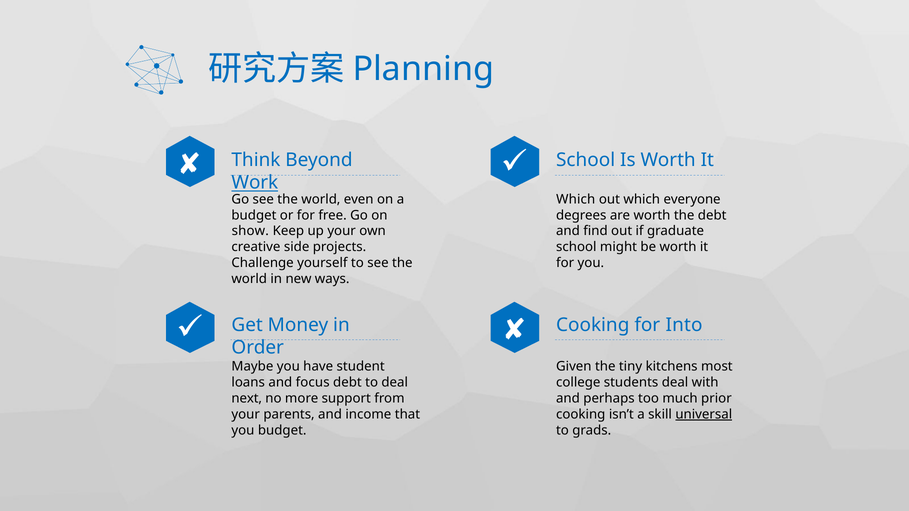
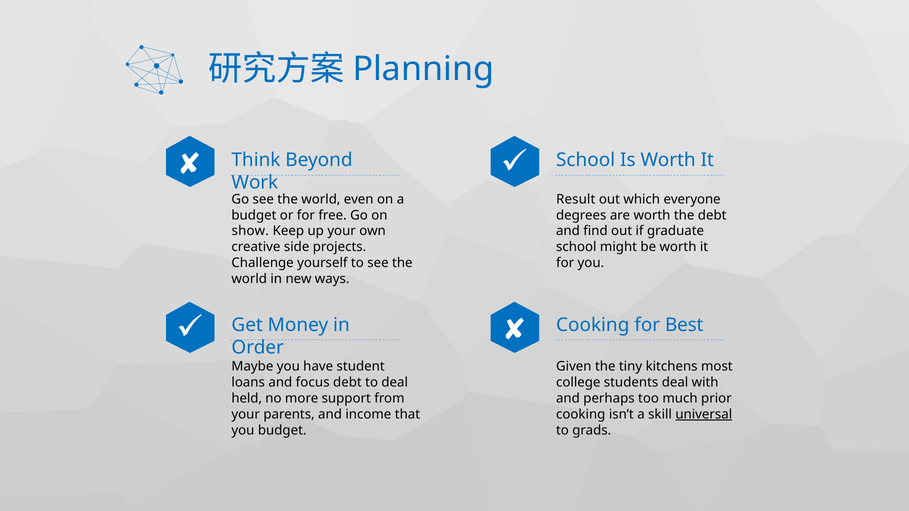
Work underline: present -> none (255, 183)
Which: Which -> Result (576, 199)
Into: Into -> Best (684, 325)
next: next -> held (247, 399)
